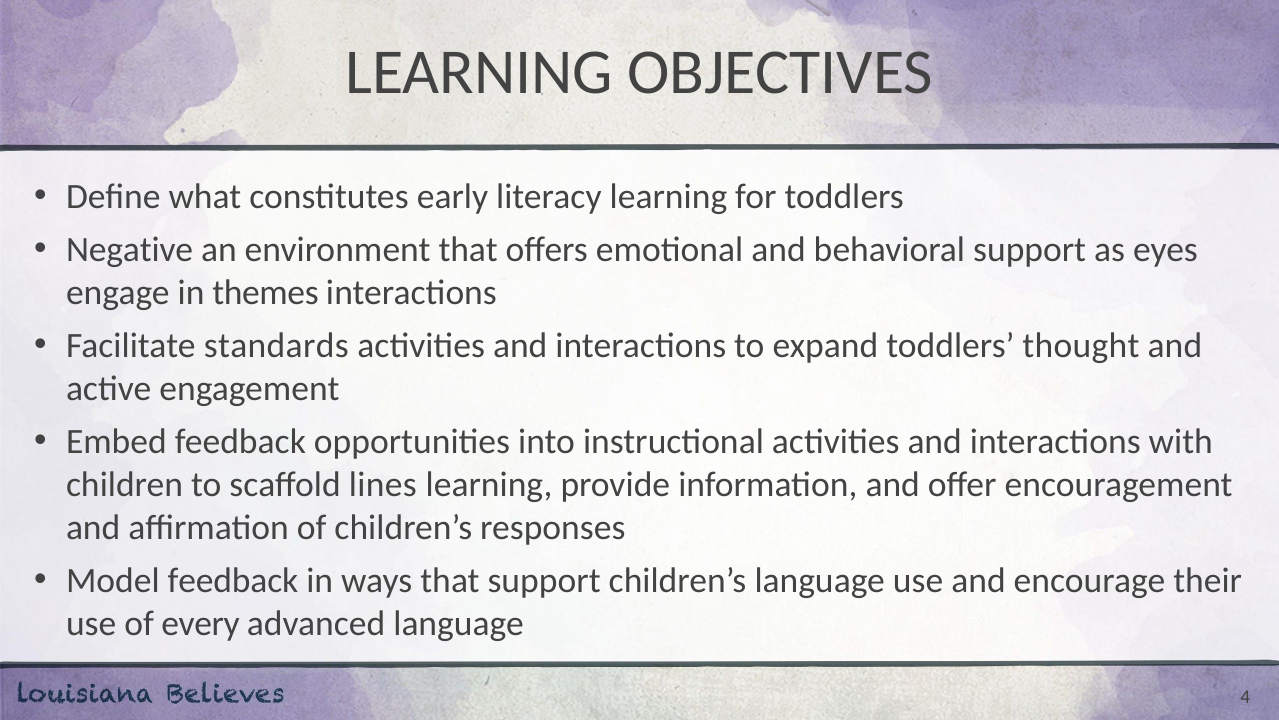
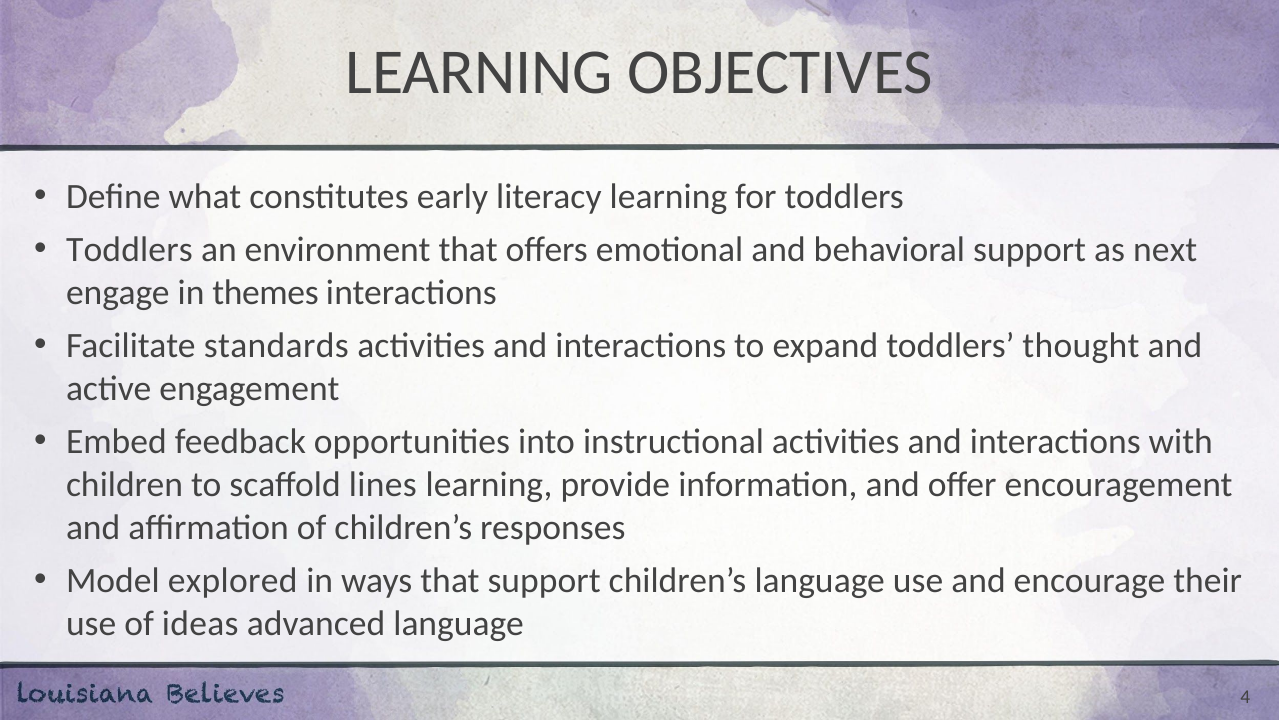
Negative: Negative -> Toddlers (129, 250)
eyes: eyes -> next (1165, 250)
Model feedback: feedback -> explored (233, 580)
every: every -> ideas (200, 623)
